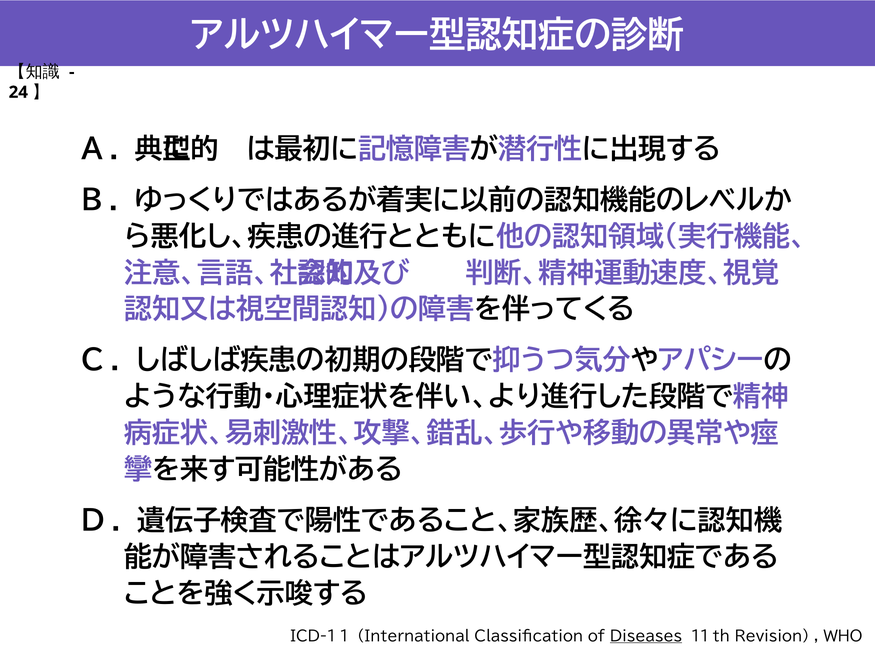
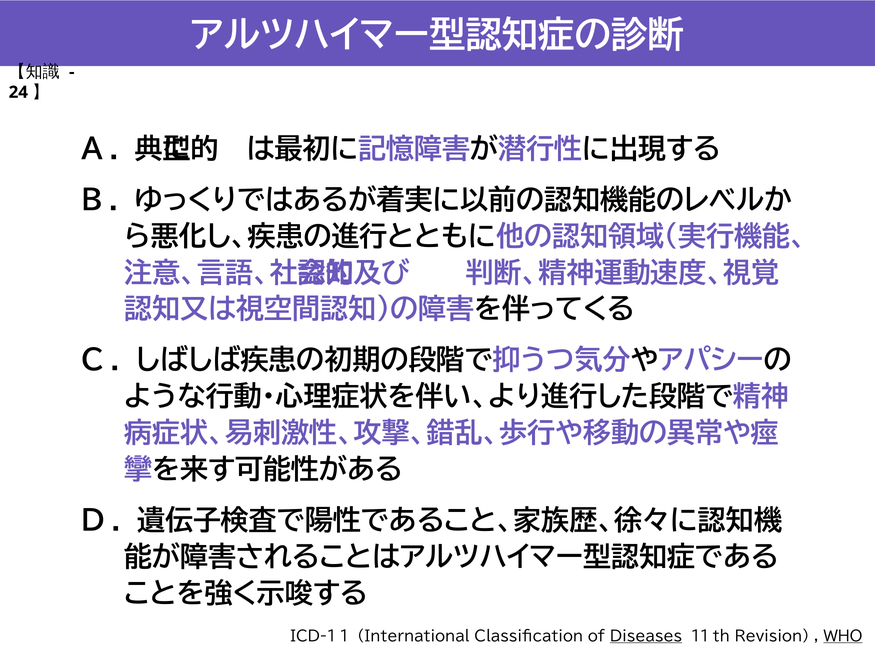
WHO underline: none -> present (843, 637)
